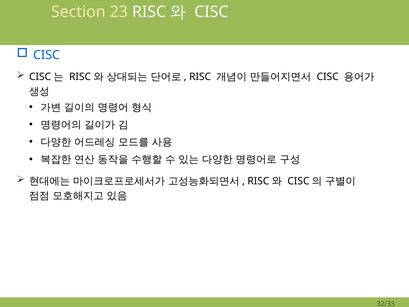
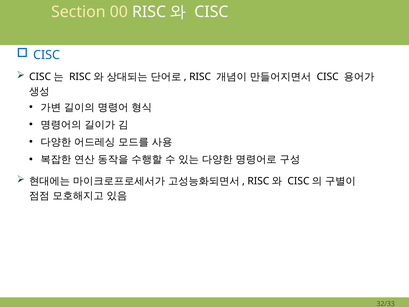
23: 23 -> 00 (119, 12)
